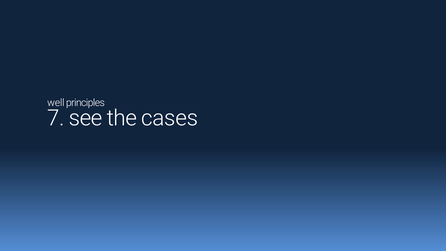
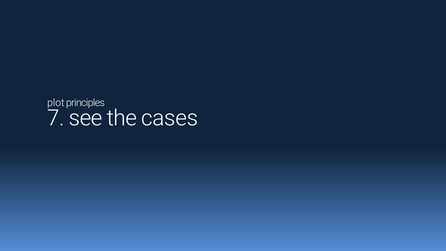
well: well -> plot (56, 103)
